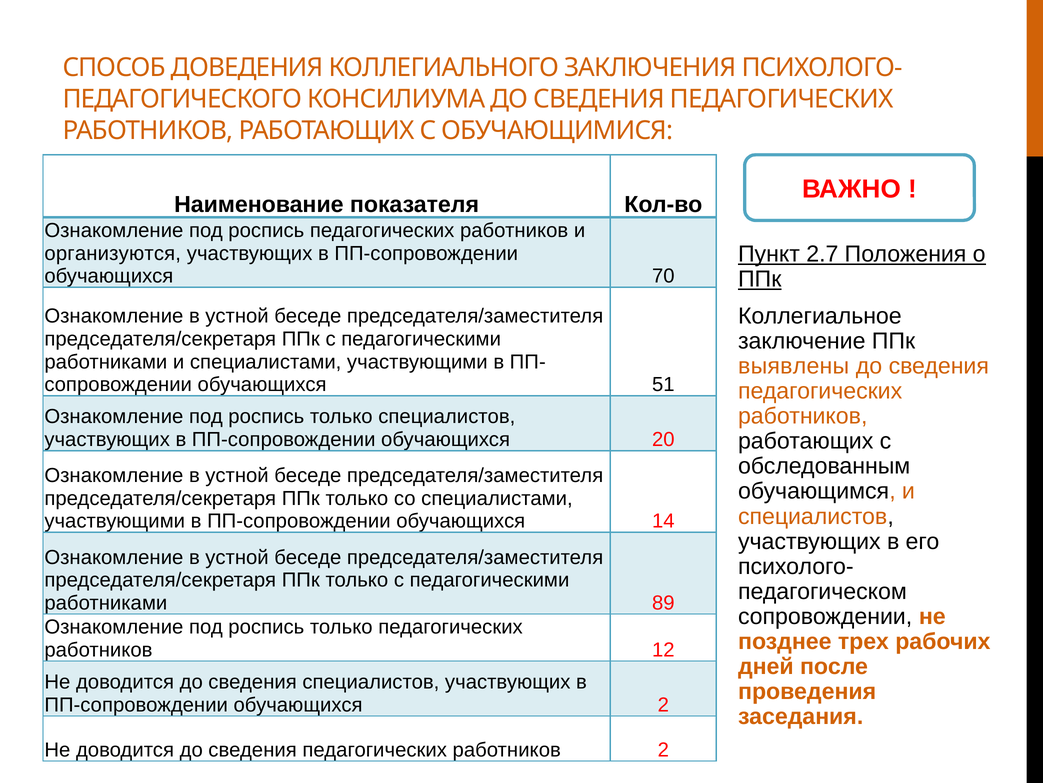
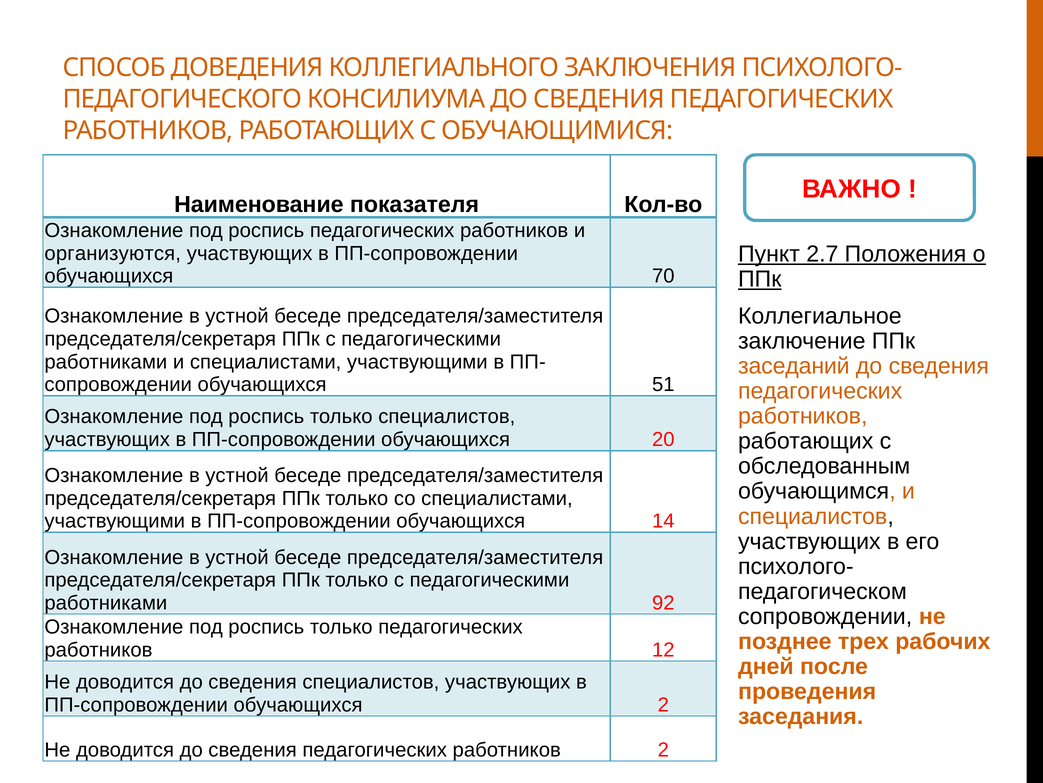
выявлены: выявлены -> заседаний (794, 366)
89: 89 -> 92 (663, 602)
